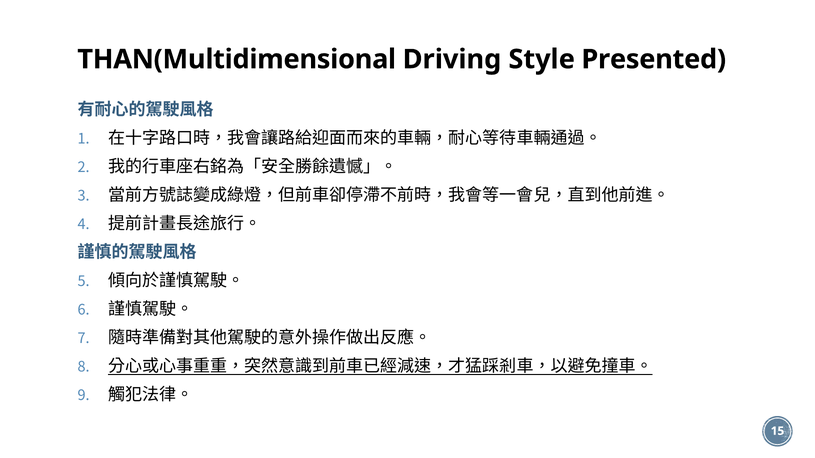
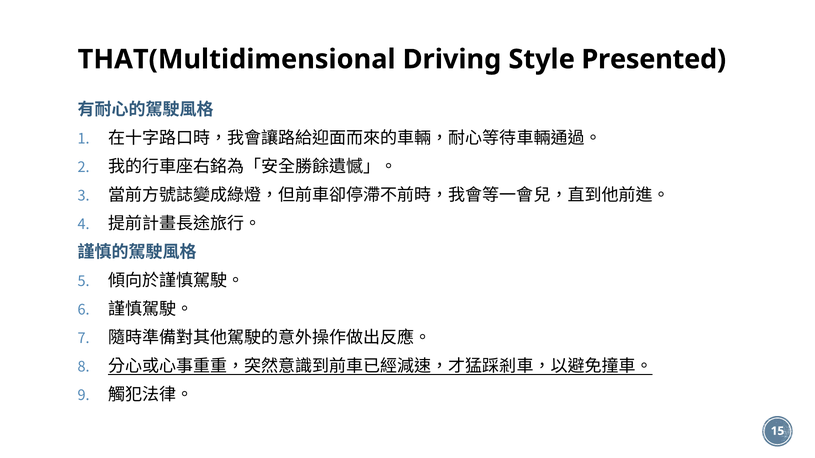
THAN(Multidimensional: THAN(Multidimensional -> THAT(Multidimensional (237, 59)
